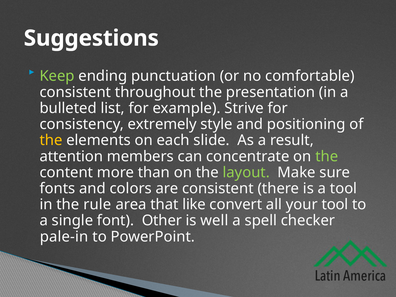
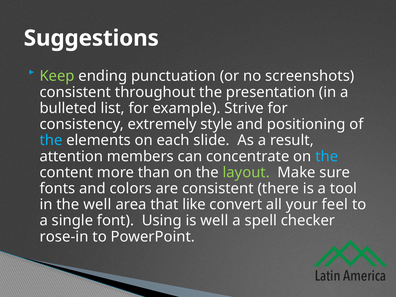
comfortable: comfortable -> screenshots (310, 76)
the colour: yellow -> light blue (51, 140)
the colour: light green -> light blue (327, 156)
the rule: rule -> well (97, 205)
your tool: tool -> feel (335, 205)
Other: Other -> Using (162, 221)
pale-in: pale-in -> rose-in (64, 237)
